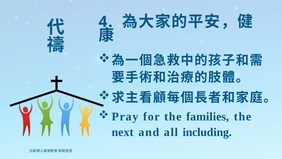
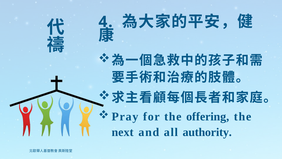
families: families -> offering (208, 116)
including: including -> authority (207, 132)
